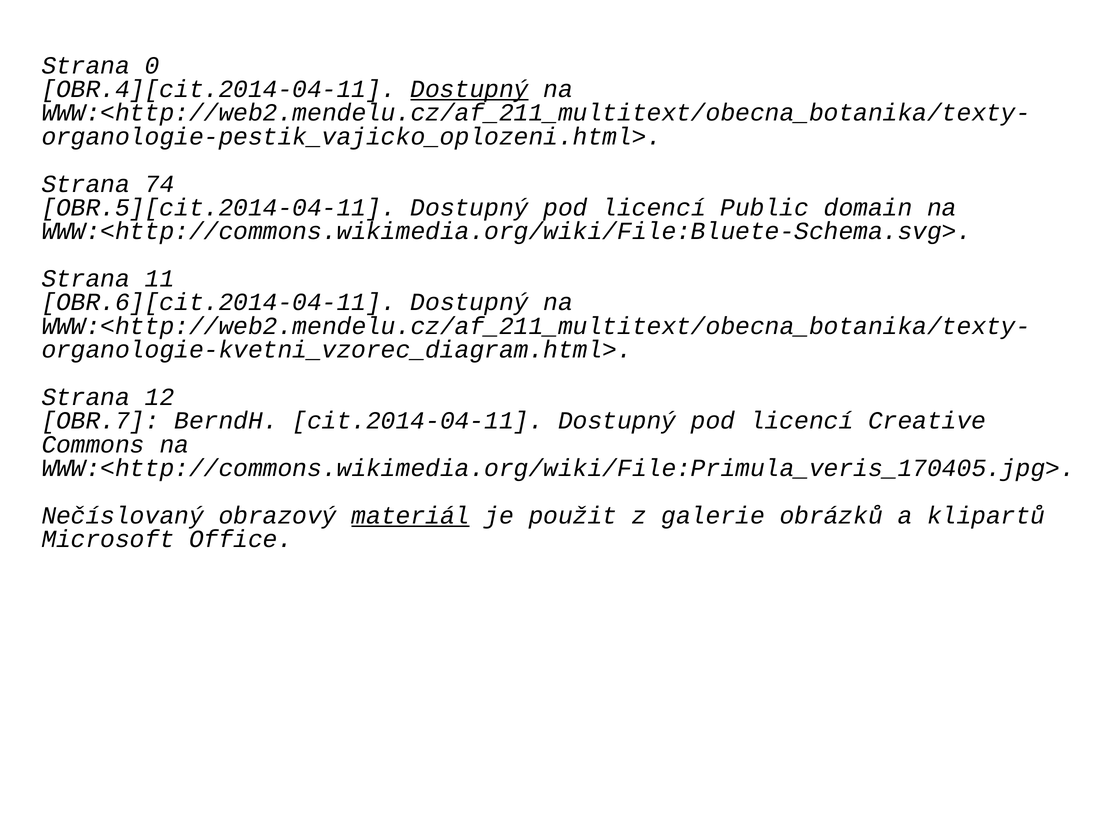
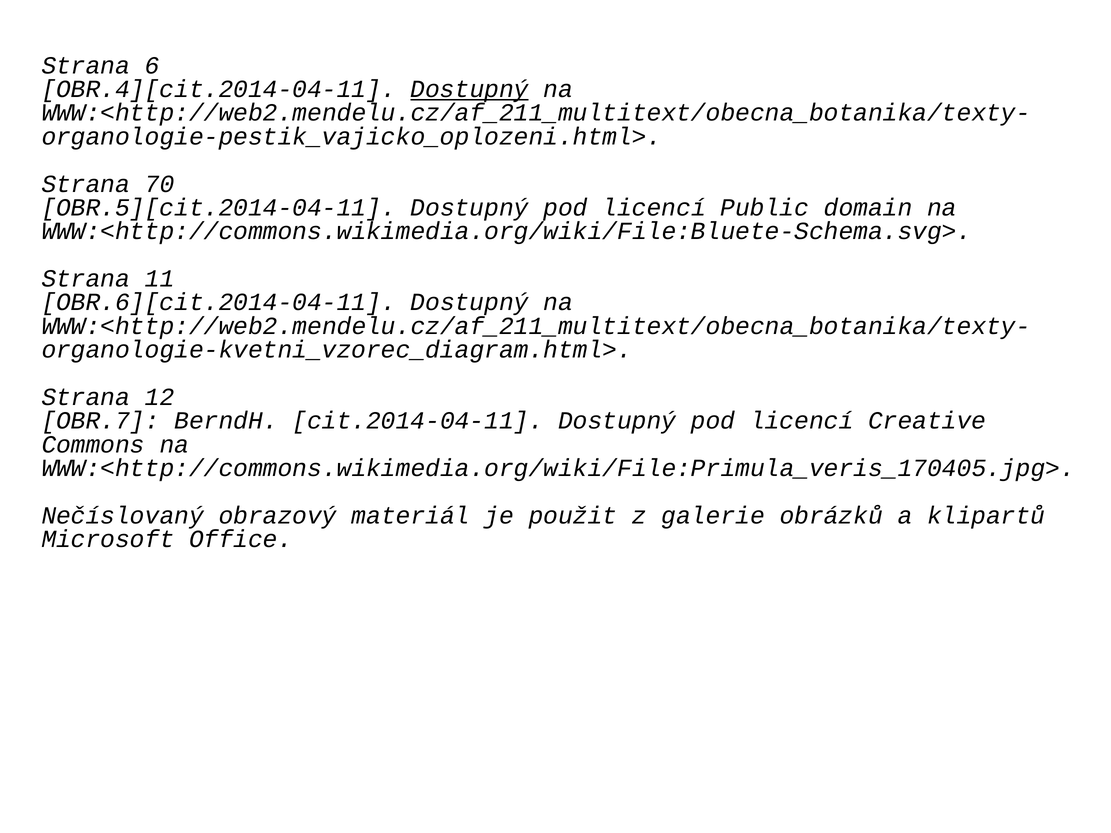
0: 0 -> 6 (152, 65)
74: 74 -> 70 (160, 184)
materiál underline: present -> none (411, 516)
